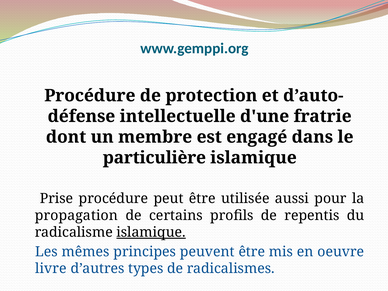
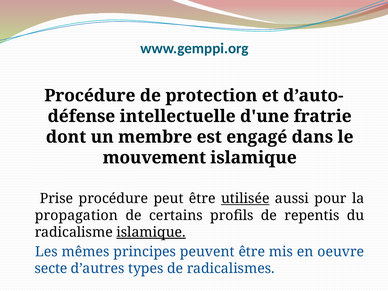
particulière: particulière -> mouvement (154, 158)
utilisée underline: none -> present (245, 199)
livre: livre -> secte (51, 269)
